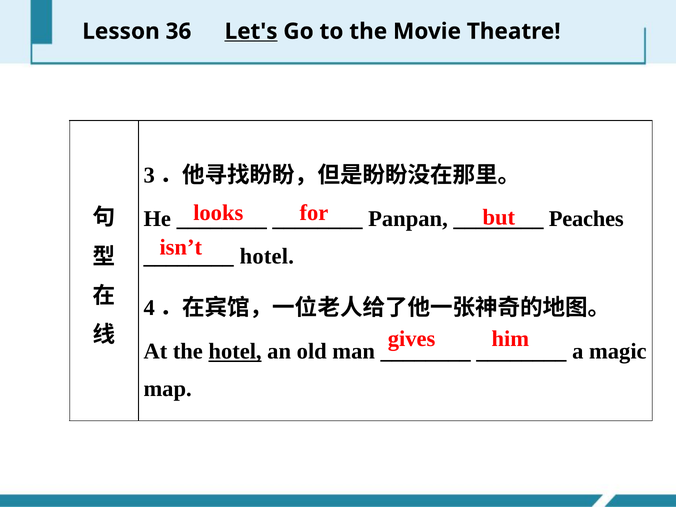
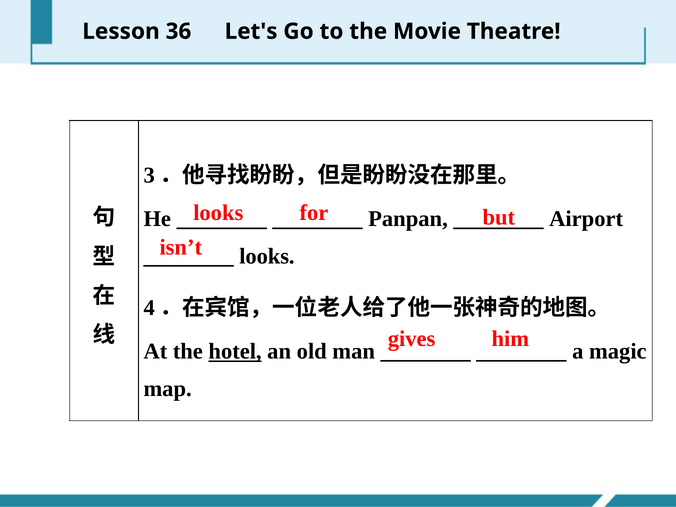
Let's underline: present -> none (251, 31)
Peaches: Peaches -> Airport (586, 219)
hotel: hotel -> looks (267, 256)
